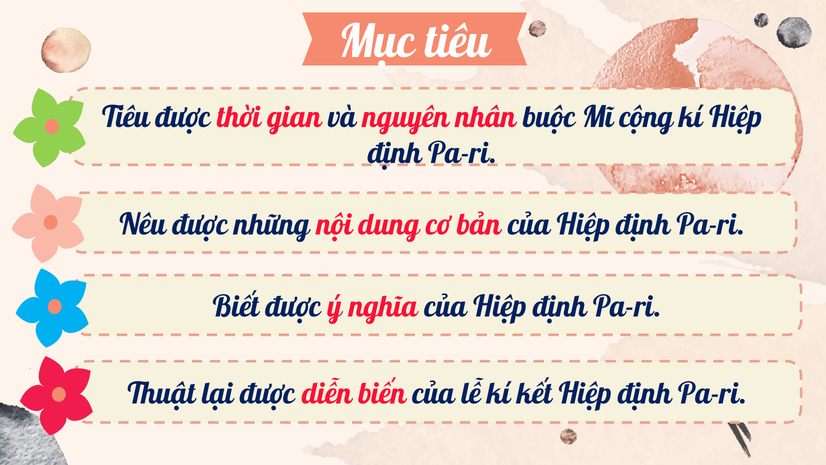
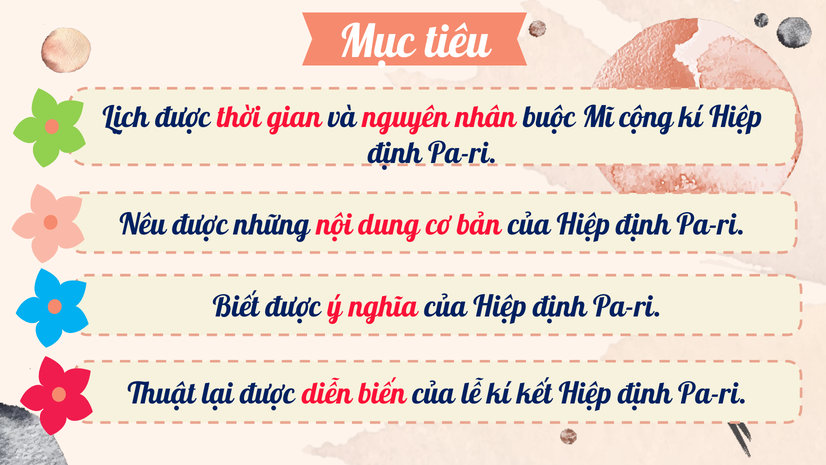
Tiêu: Tiêu -> Lịch (126, 117)
